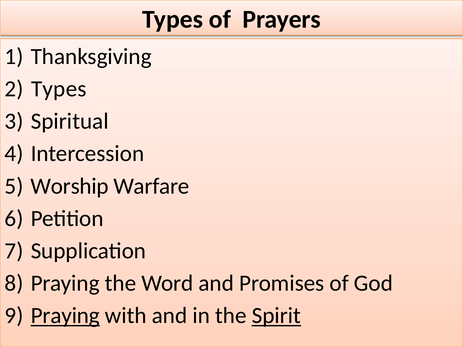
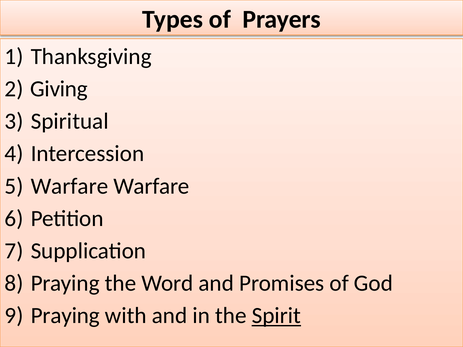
Types: Types -> Giving (59, 89)
Worship: Worship -> Warfare (69, 186)
Praying underline: present -> none (65, 316)
